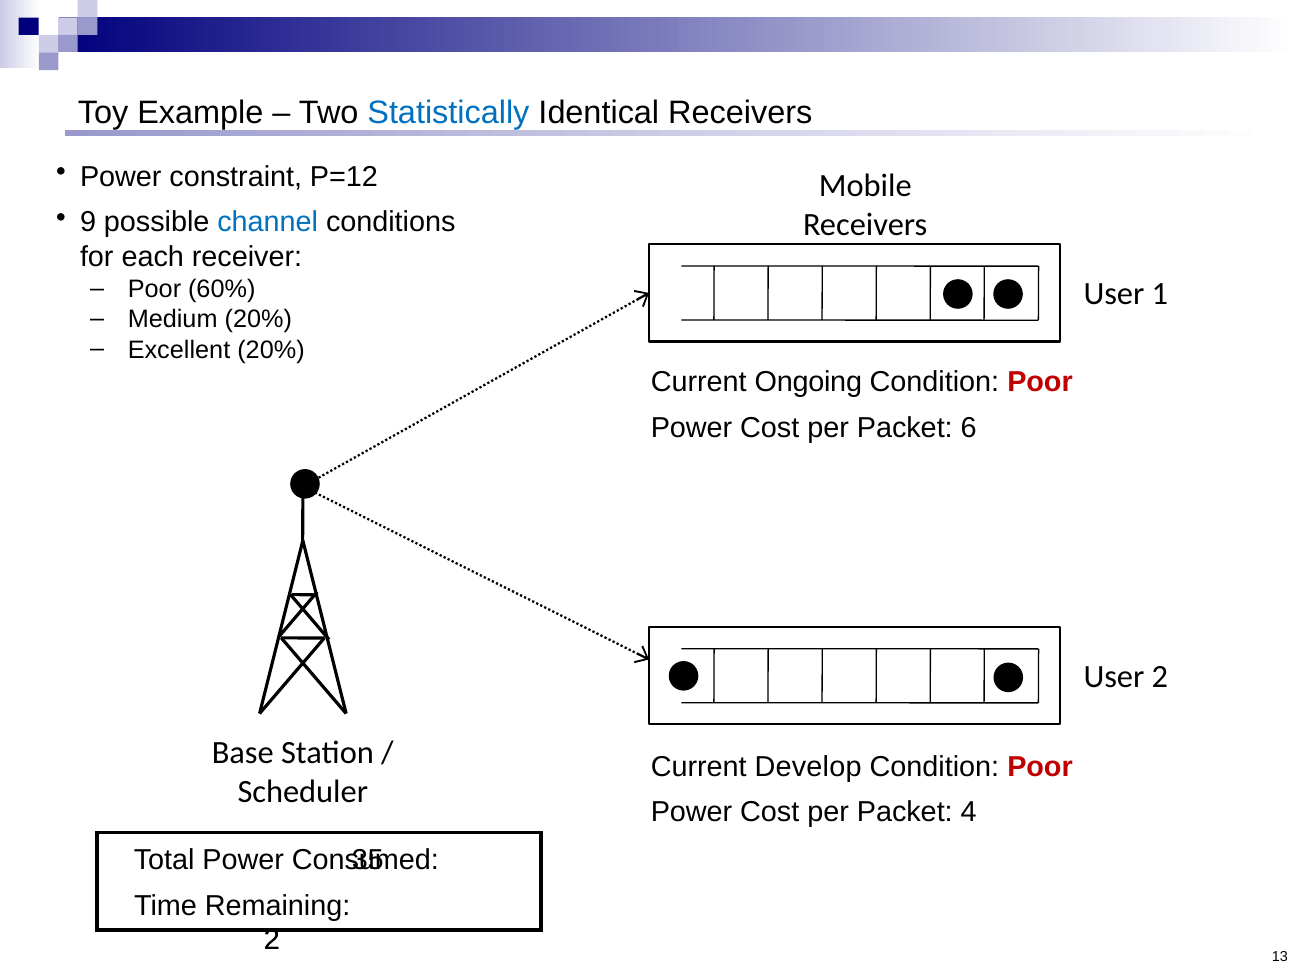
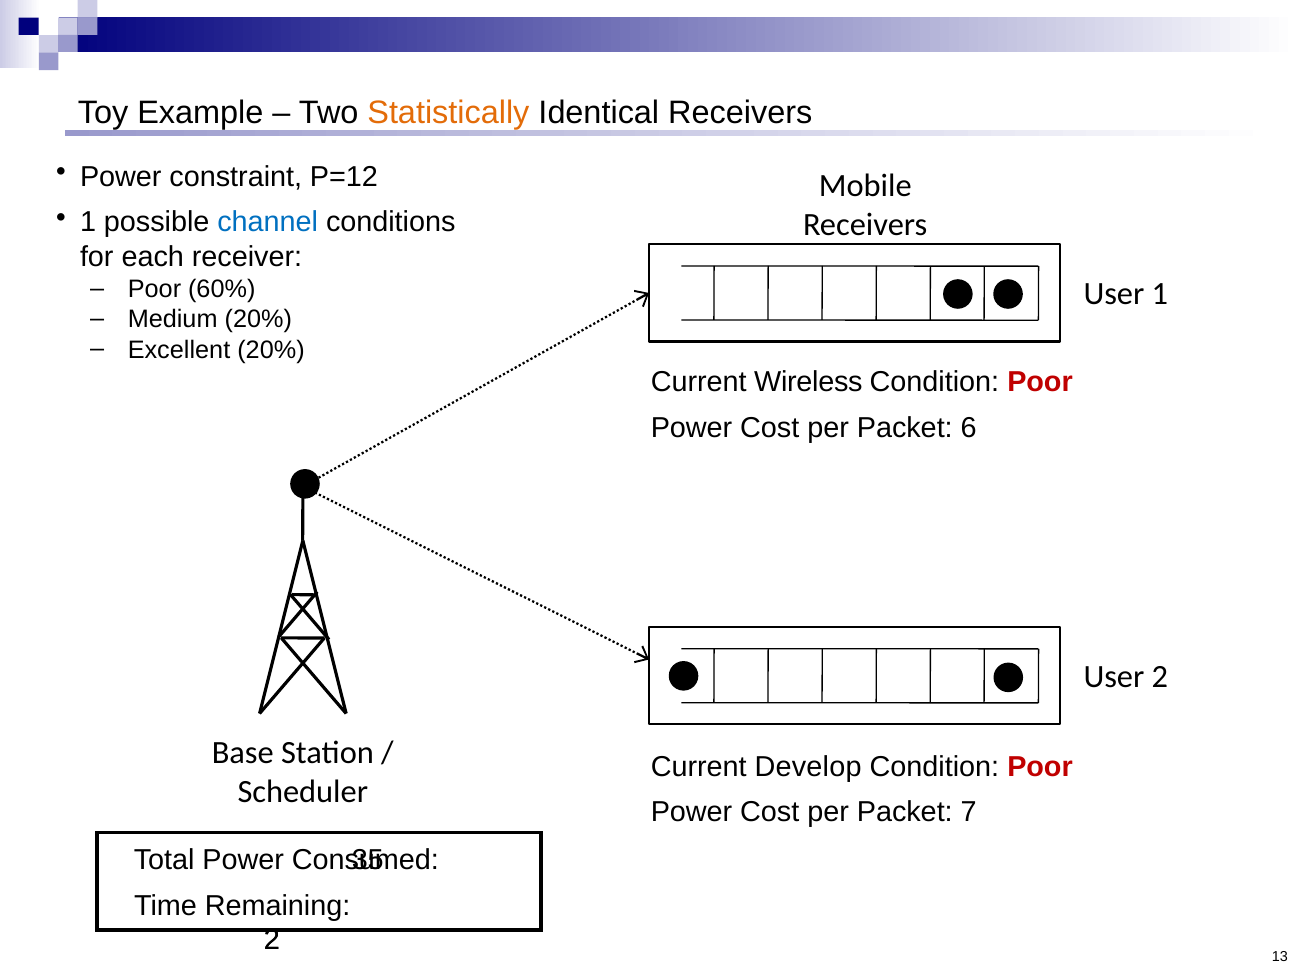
Statistically colour: blue -> orange (448, 113)
9: 9 -> 1 (88, 222)
Ongoing: Ongoing -> Wireless (808, 383)
4: 4 -> 7 (969, 813)
